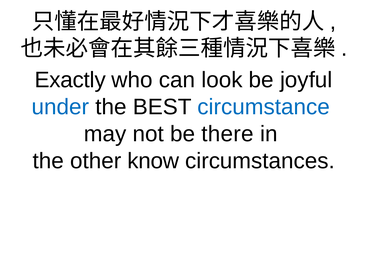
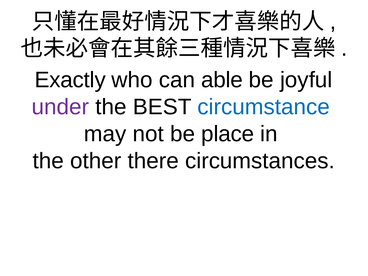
look: look -> able (222, 80)
under colour: blue -> purple (60, 107)
there: there -> place (228, 134)
know: know -> there (153, 161)
